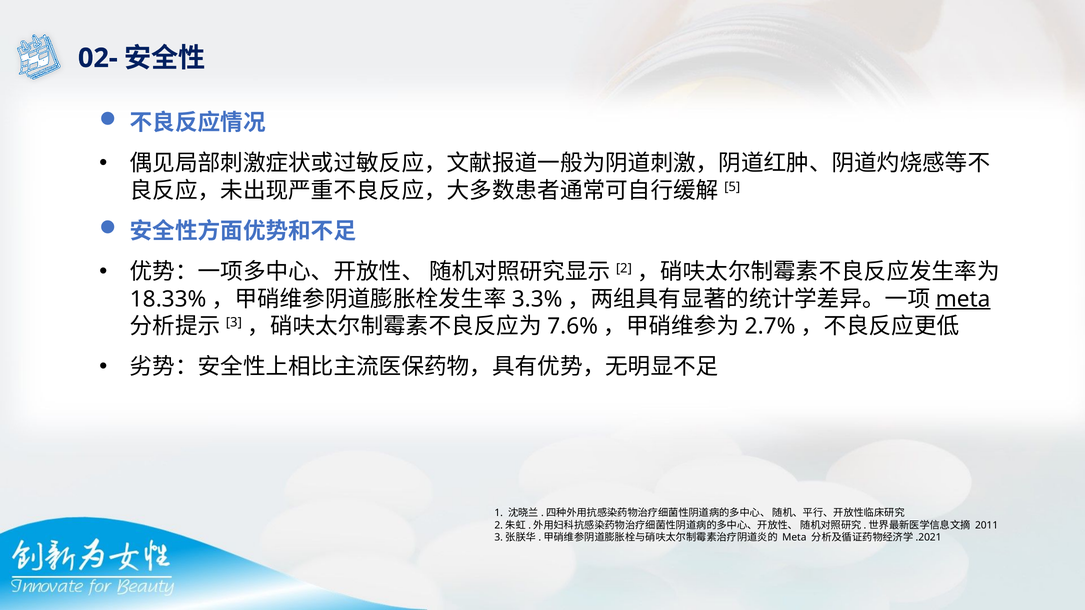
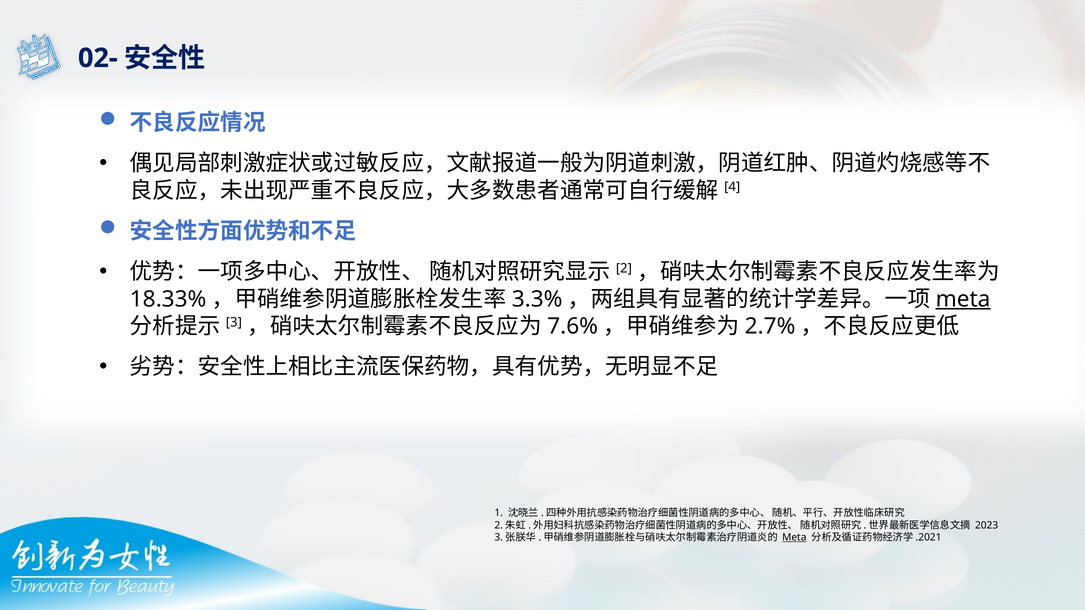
5: 5 -> 4 (732, 187)
2011: 2011 -> 2023 (987, 526)
Meta underline: none -> present (794, 538)
